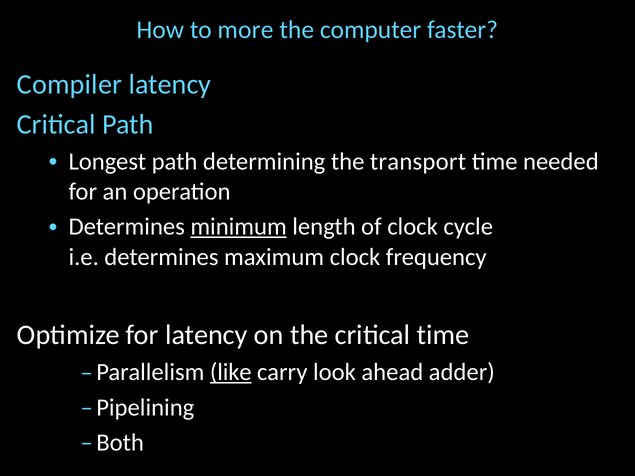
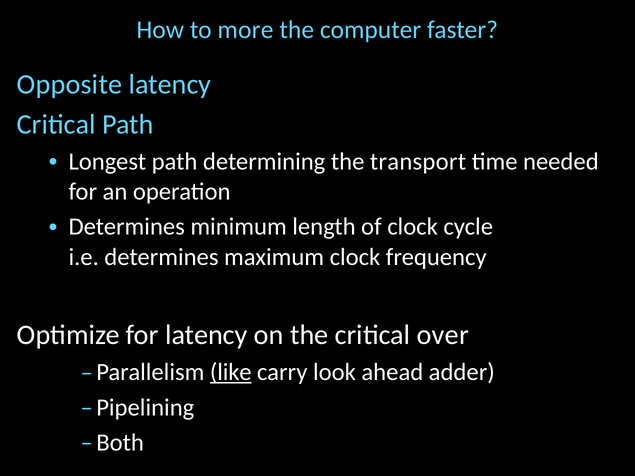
Compiler: Compiler -> Opposite (70, 84)
minimum underline: present -> none (239, 227)
critical time: time -> over (443, 335)
